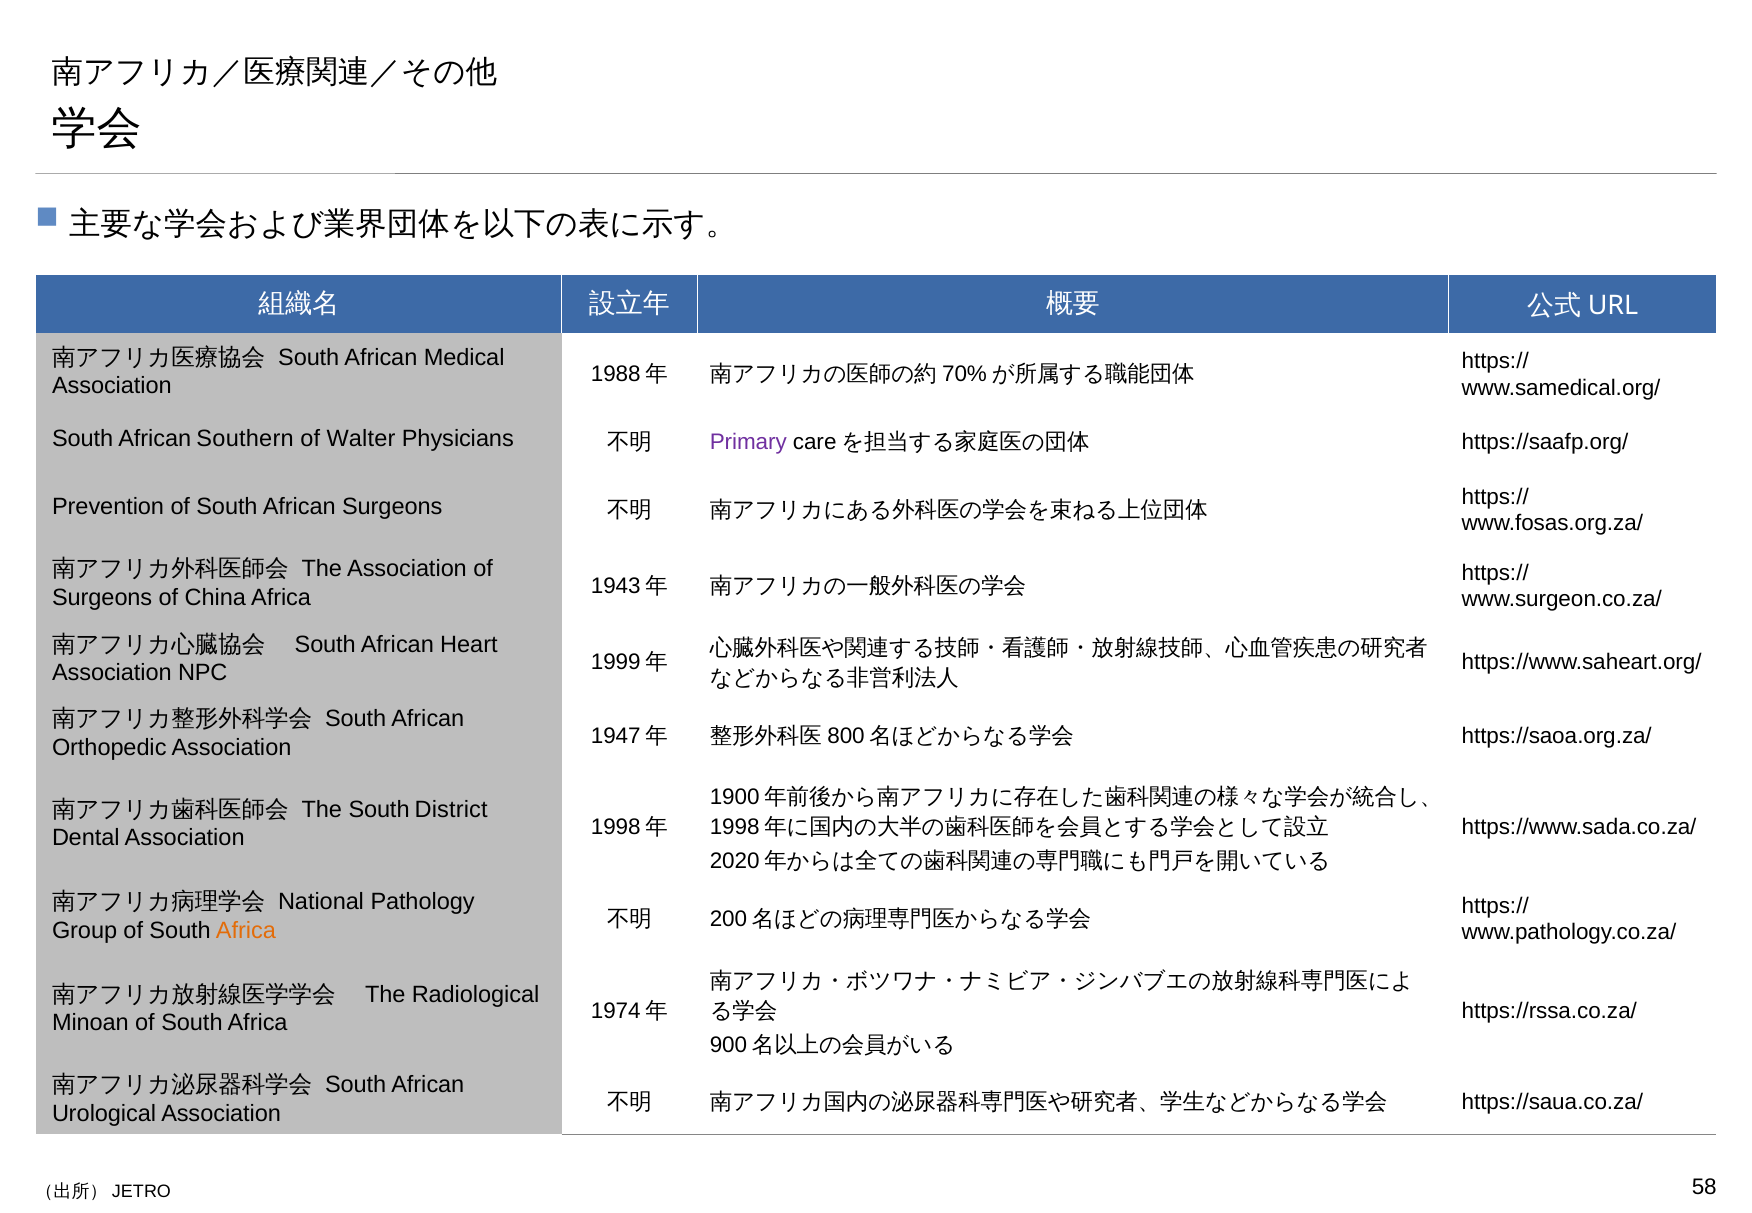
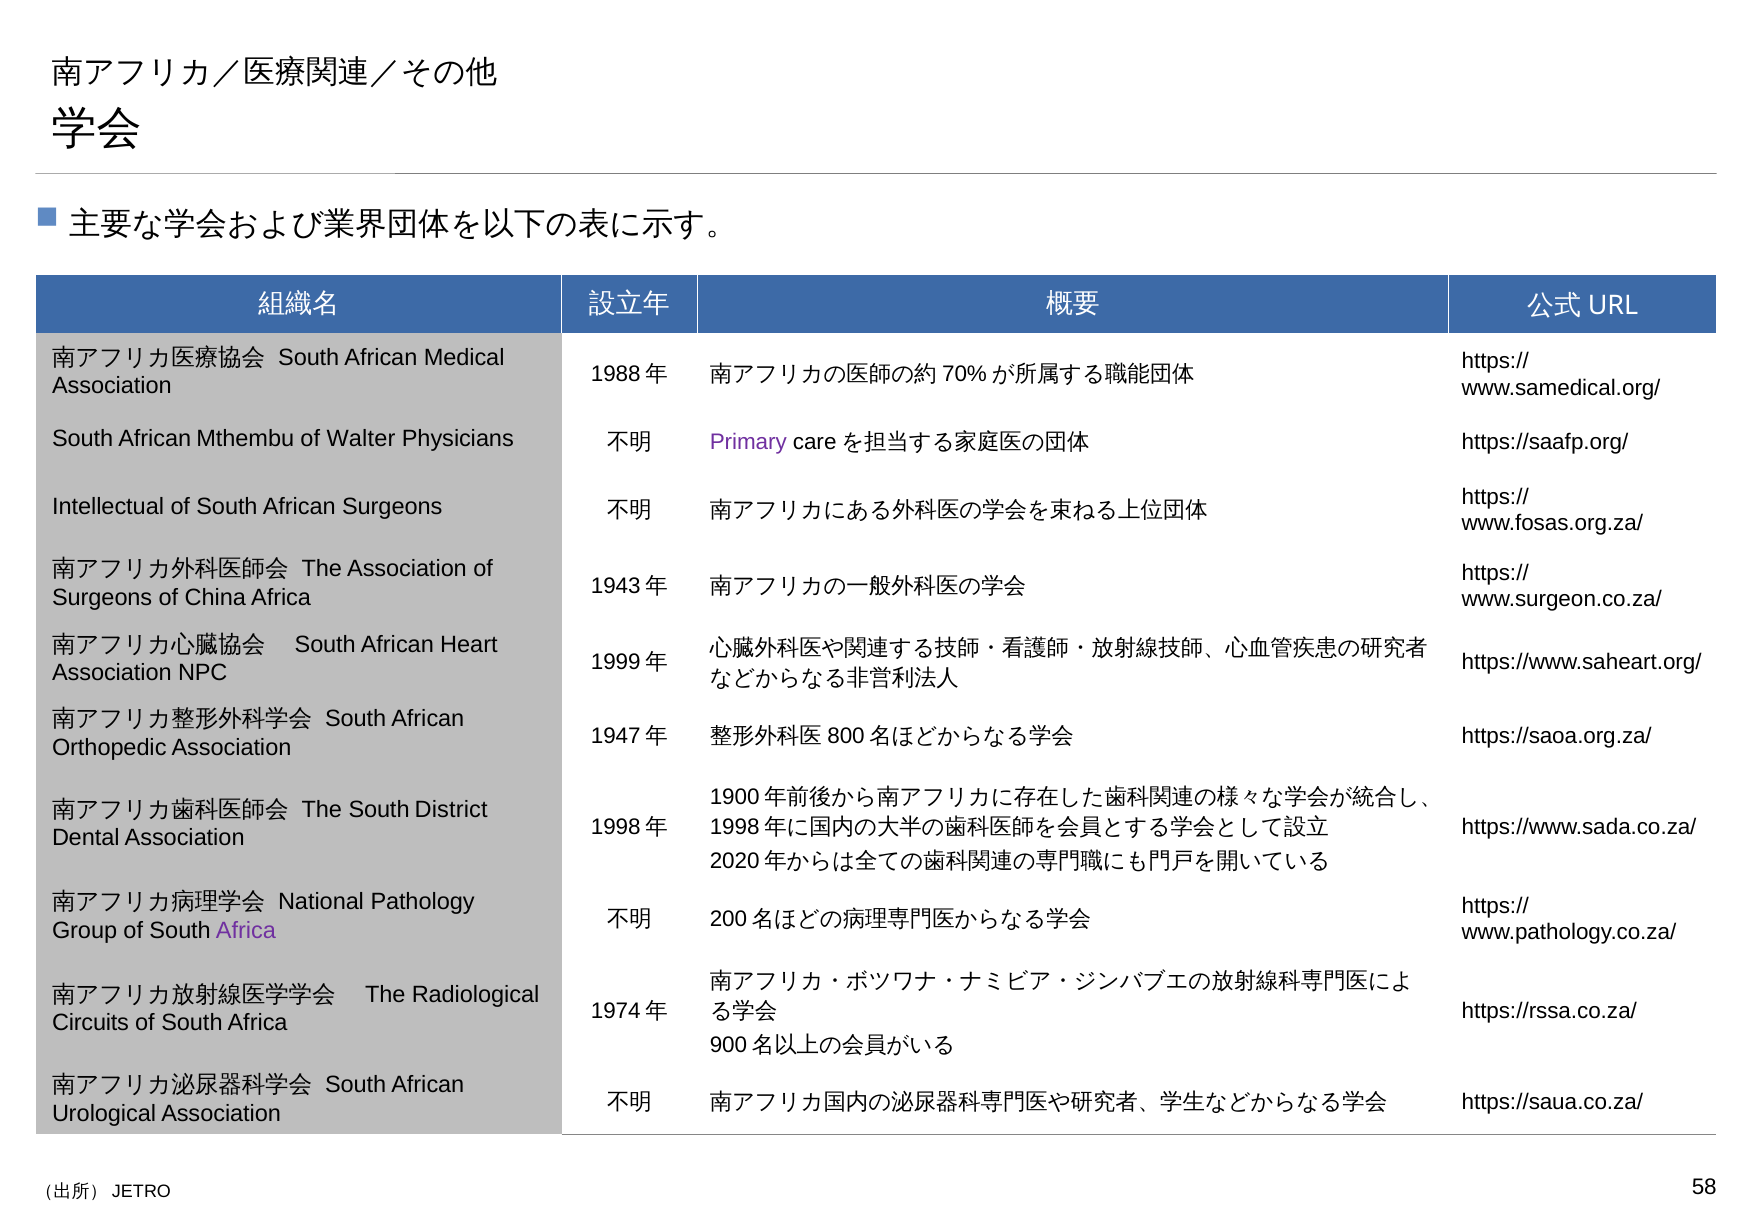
Southern: Southern -> Mthembu (245, 439)
Prevention: Prevention -> Intellectual (108, 507)
Africa colour: orange -> purple (246, 930)
Minoan: Minoan -> Circuits (91, 1023)
